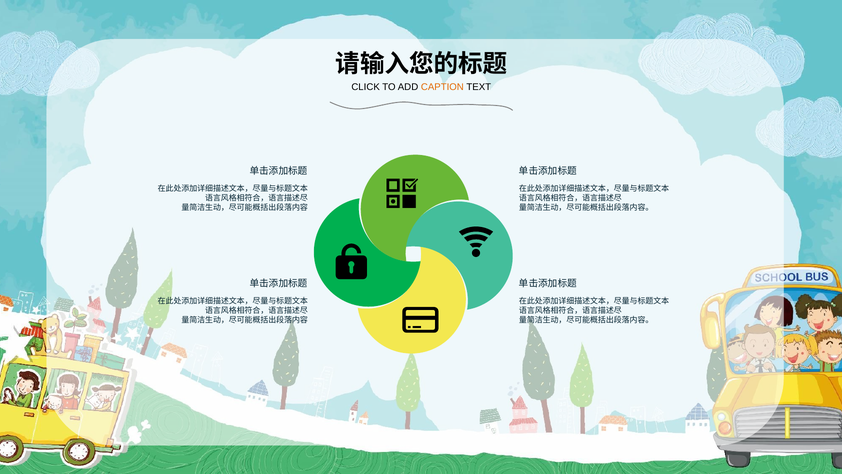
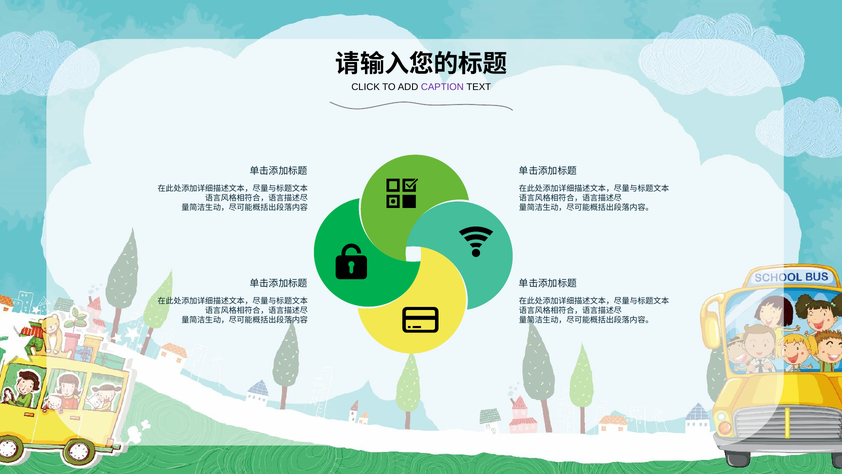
CAPTION colour: orange -> purple (442, 87)
